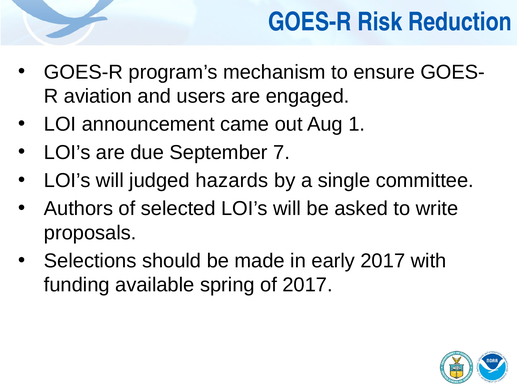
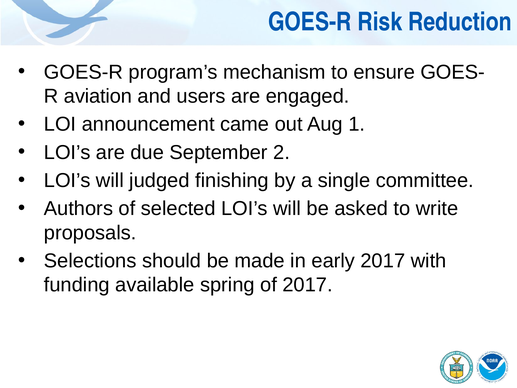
7: 7 -> 2 (282, 152)
hazards: hazards -> finishing (232, 180)
